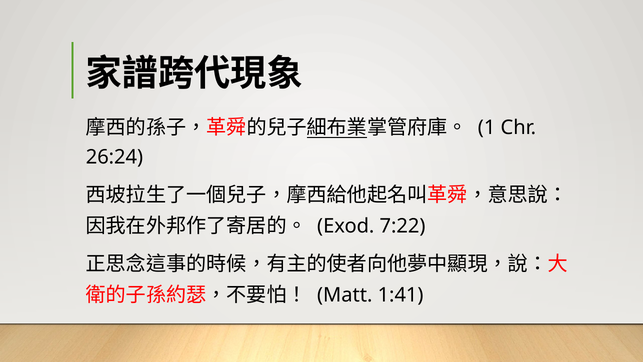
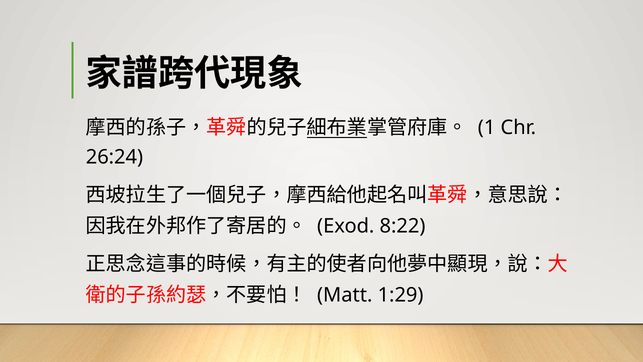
7:22: 7:22 -> 8:22 (403, 226)
1:41: 1:41 -> 1:29 (401, 295)
